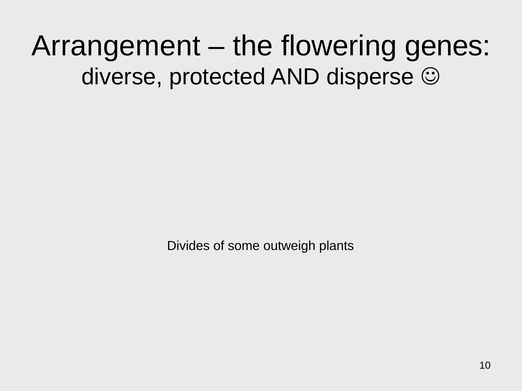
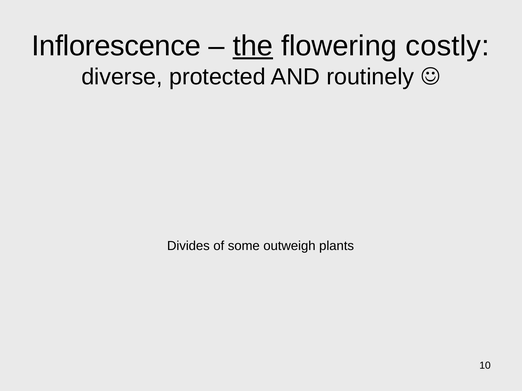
Arrangement: Arrangement -> Inflorescence (116, 46)
the underline: none -> present (253, 46)
genes: genes -> costly (447, 46)
disperse: disperse -> routinely (370, 77)
